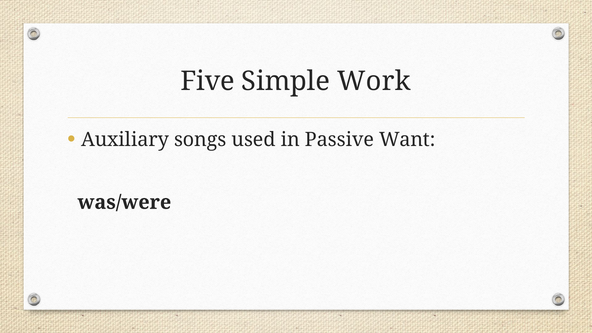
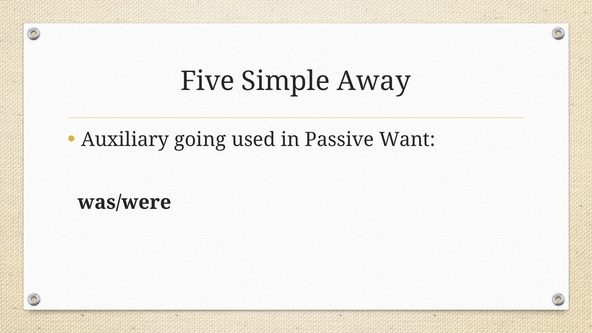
Work: Work -> Away (374, 81)
songs: songs -> going (200, 140)
